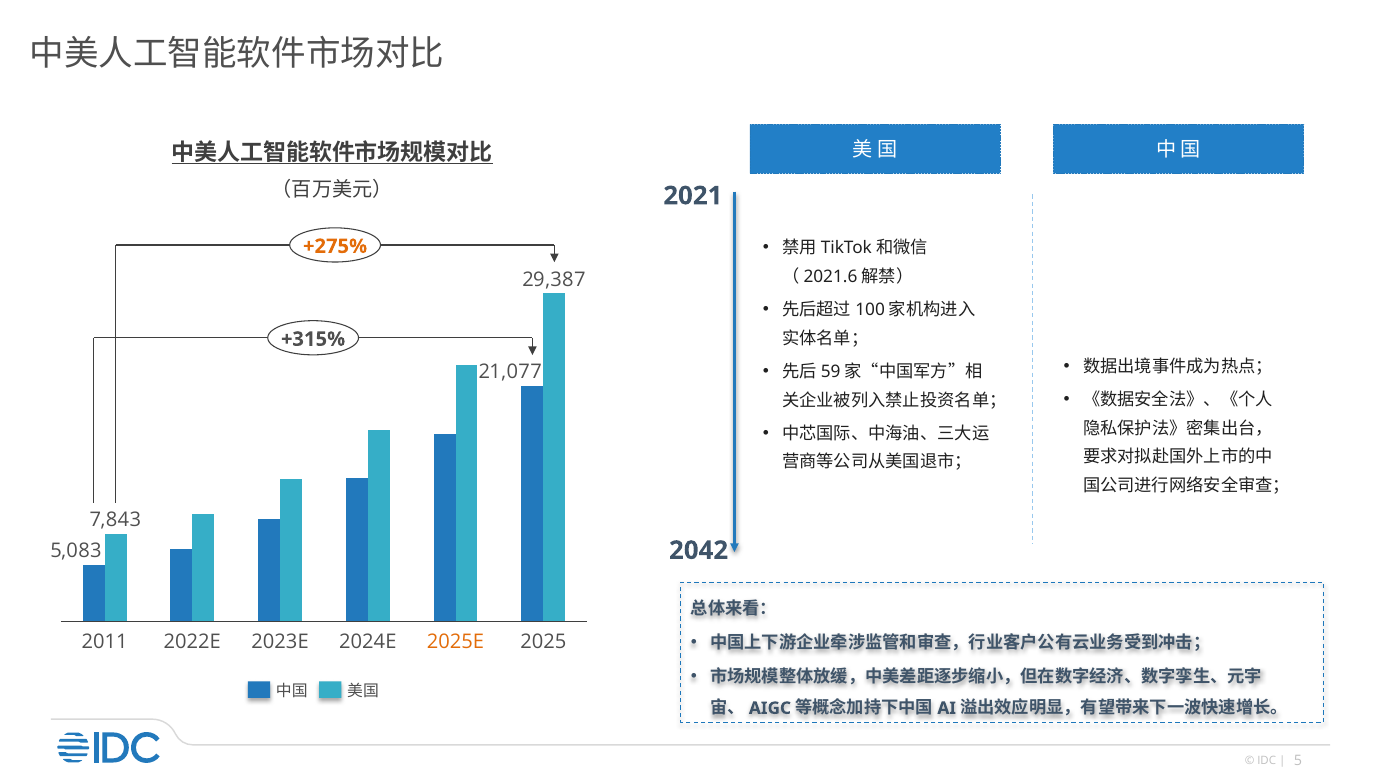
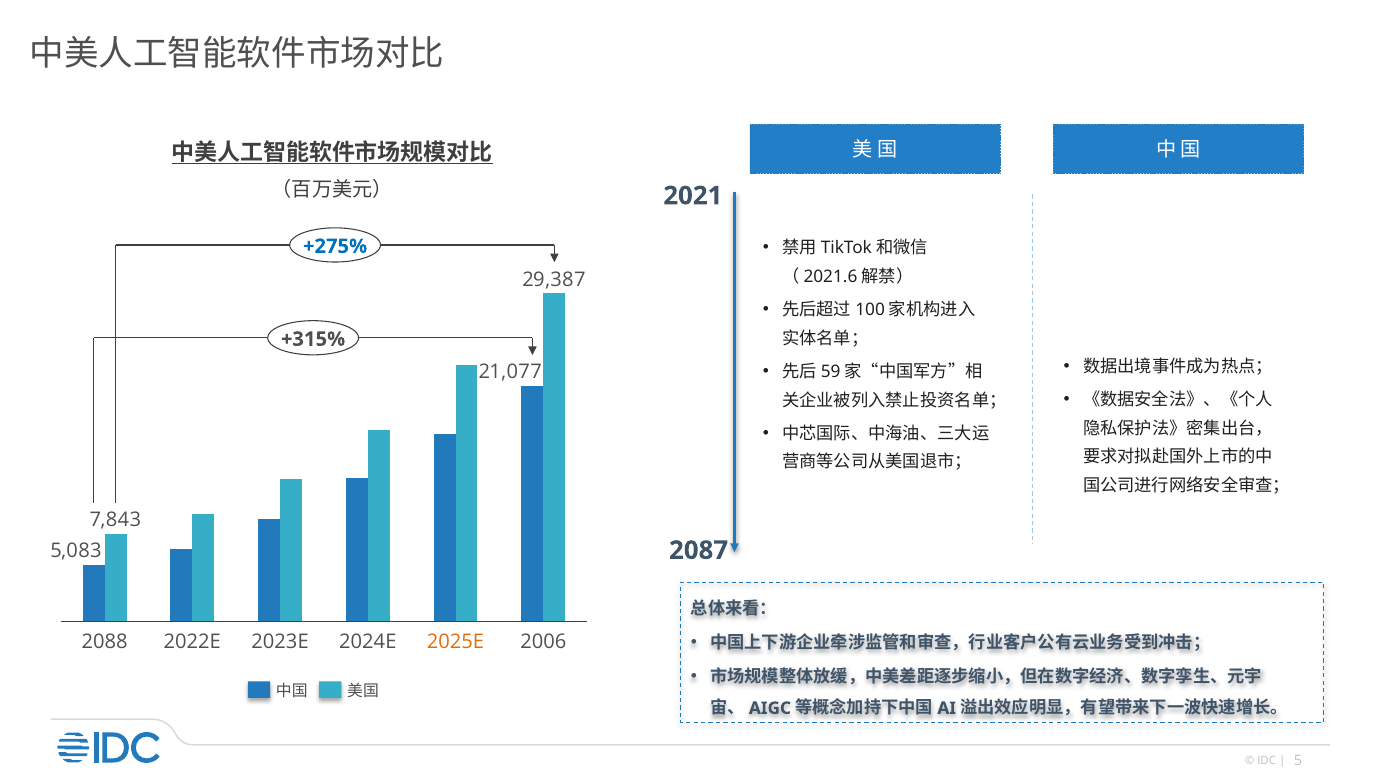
+275% colour: orange -> blue (335, 246)
2042: 2042 -> 2087 (699, 550)
2011: 2011 -> 2088 (105, 642)
2025: 2025 -> 2006 (543, 642)
